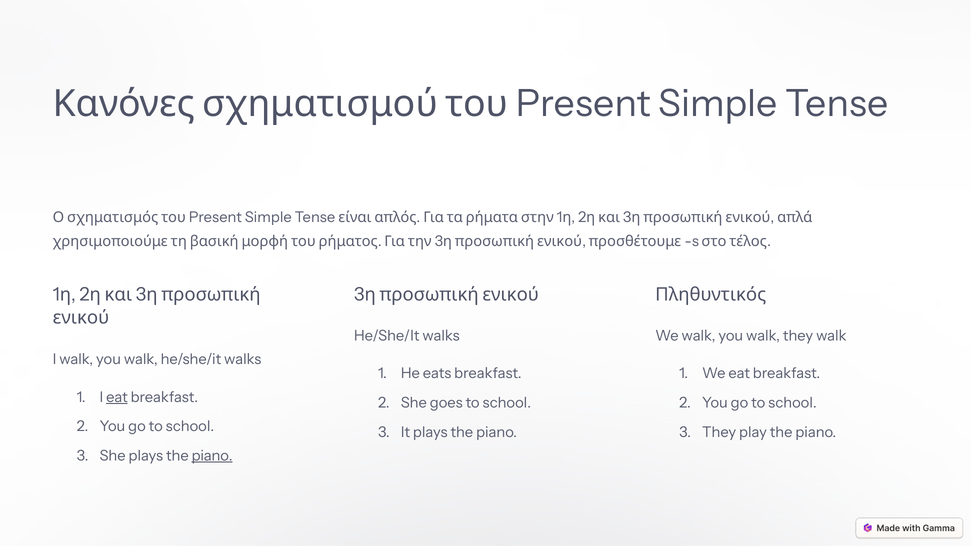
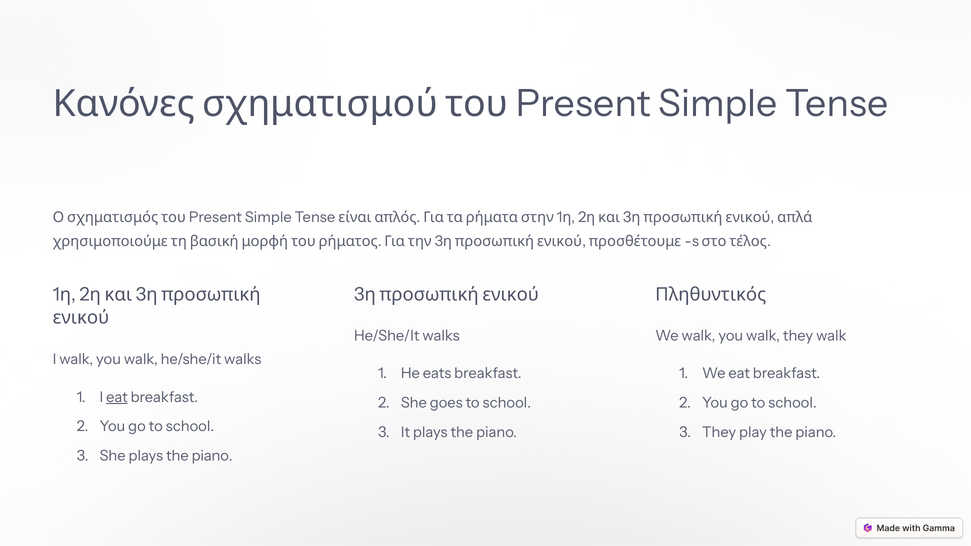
piano underline: present -> none (212, 456)
